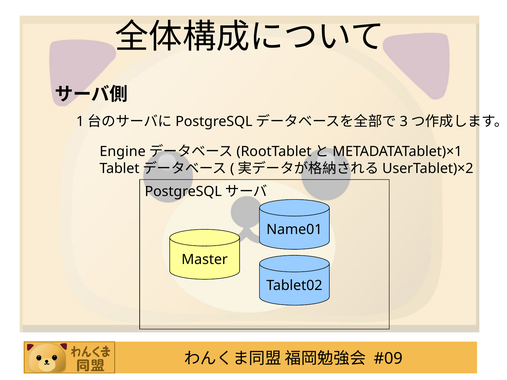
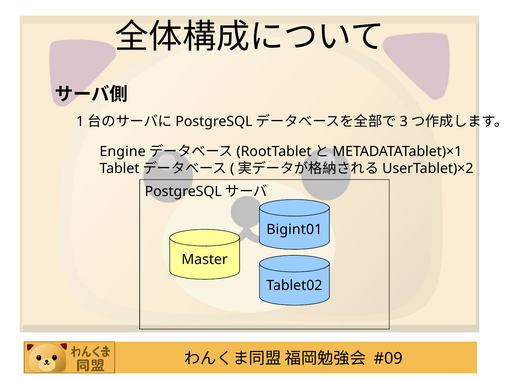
Name01: Name01 -> Bigint01 (294, 230)
